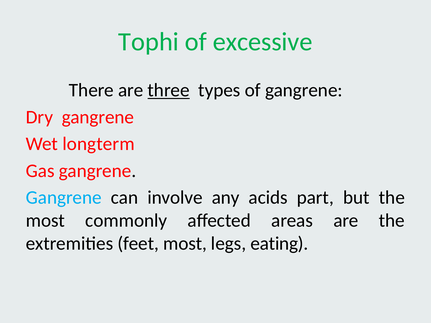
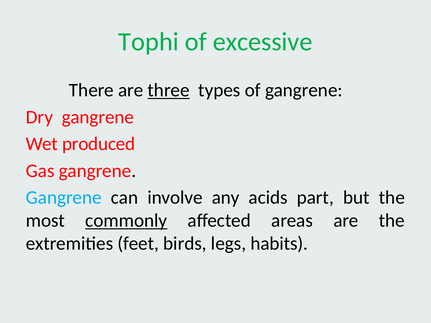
longterm: longterm -> produced (99, 144)
commonly underline: none -> present (126, 221)
feet most: most -> birds (185, 244)
eating: eating -> habits (279, 244)
